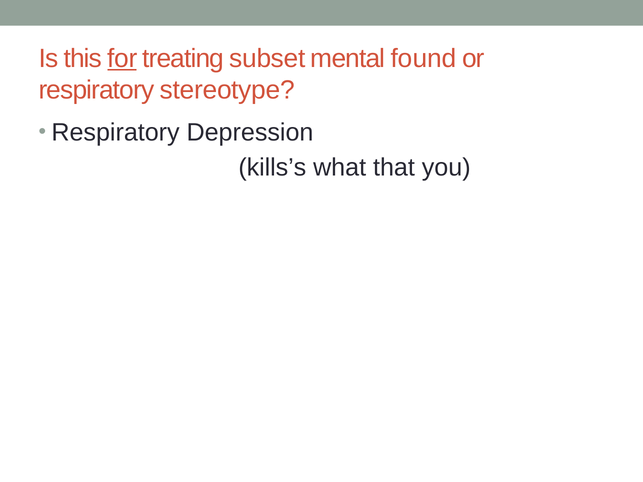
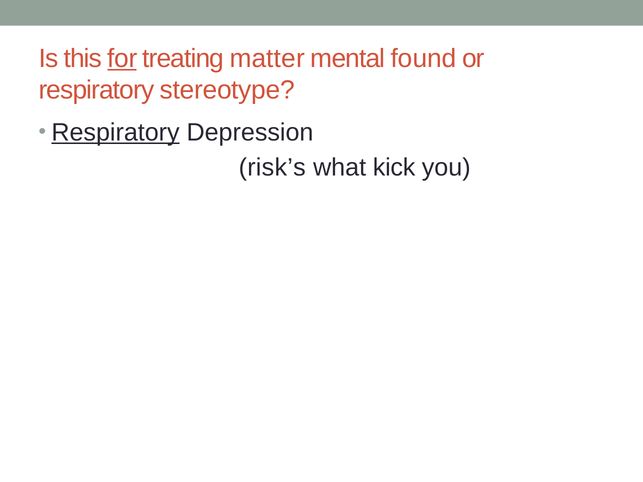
subset: subset -> matter (267, 58)
Respiratory underline: none -> present (116, 133)
kills’s: kills’s -> risk’s (272, 168)
that: that -> kick (394, 168)
